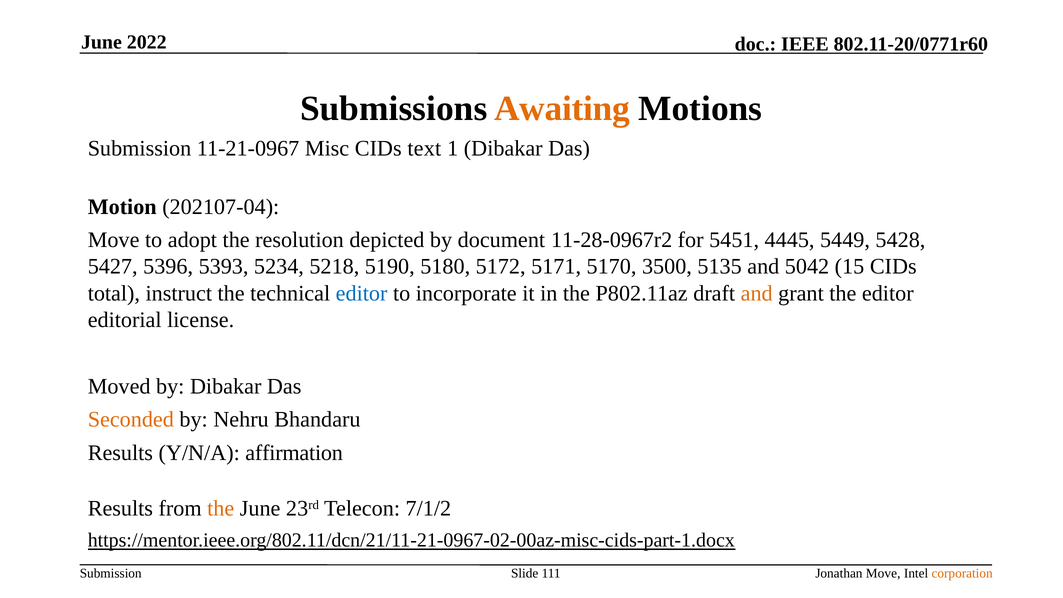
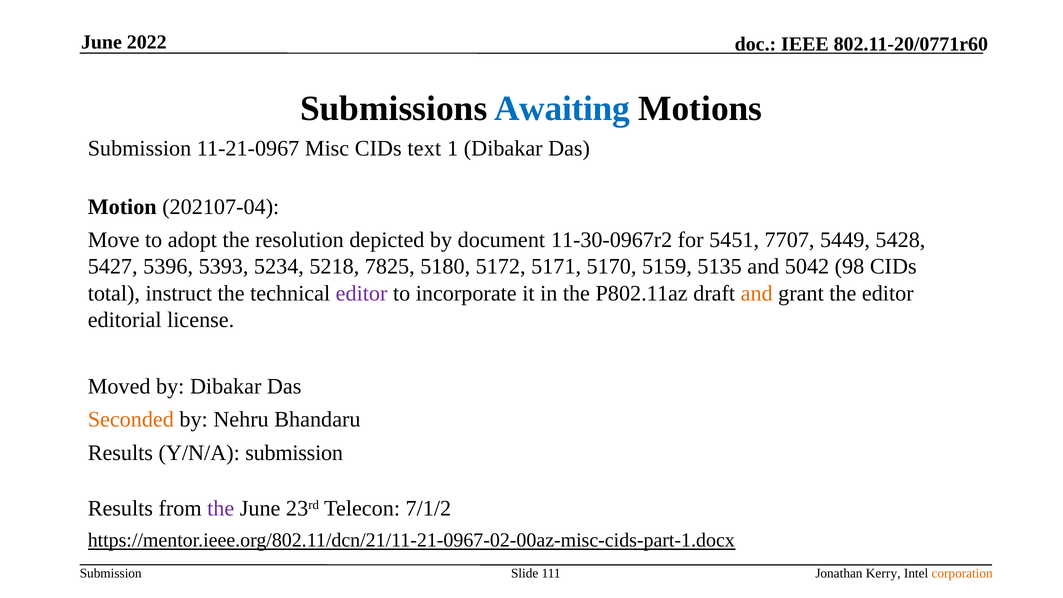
Awaiting colour: orange -> blue (562, 109)
11-28-0967r2: 11-28-0967r2 -> 11-30-0967r2 (612, 240)
4445: 4445 -> 7707 (790, 240)
5190: 5190 -> 7825 (390, 267)
3500: 3500 -> 5159 (667, 267)
15: 15 -> 98 (849, 267)
editor colour: blue -> purple (362, 293)
Y/N/A affirmation: affirmation -> submission (294, 453)
the colour: orange -> purple (221, 509)
Jonathan Move: Move -> Kerry (883, 573)
